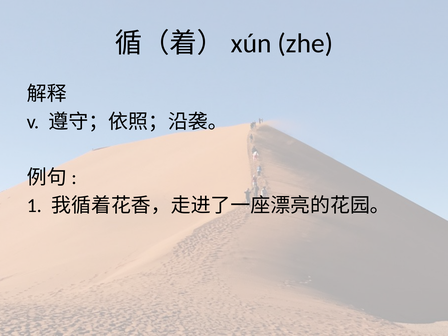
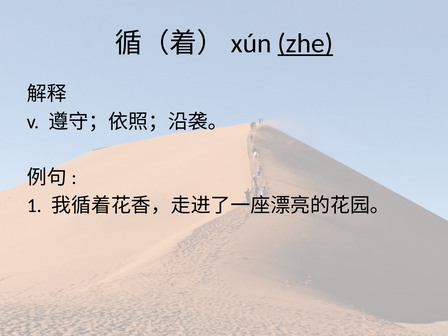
zhe underline: none -> present (305, 43)
